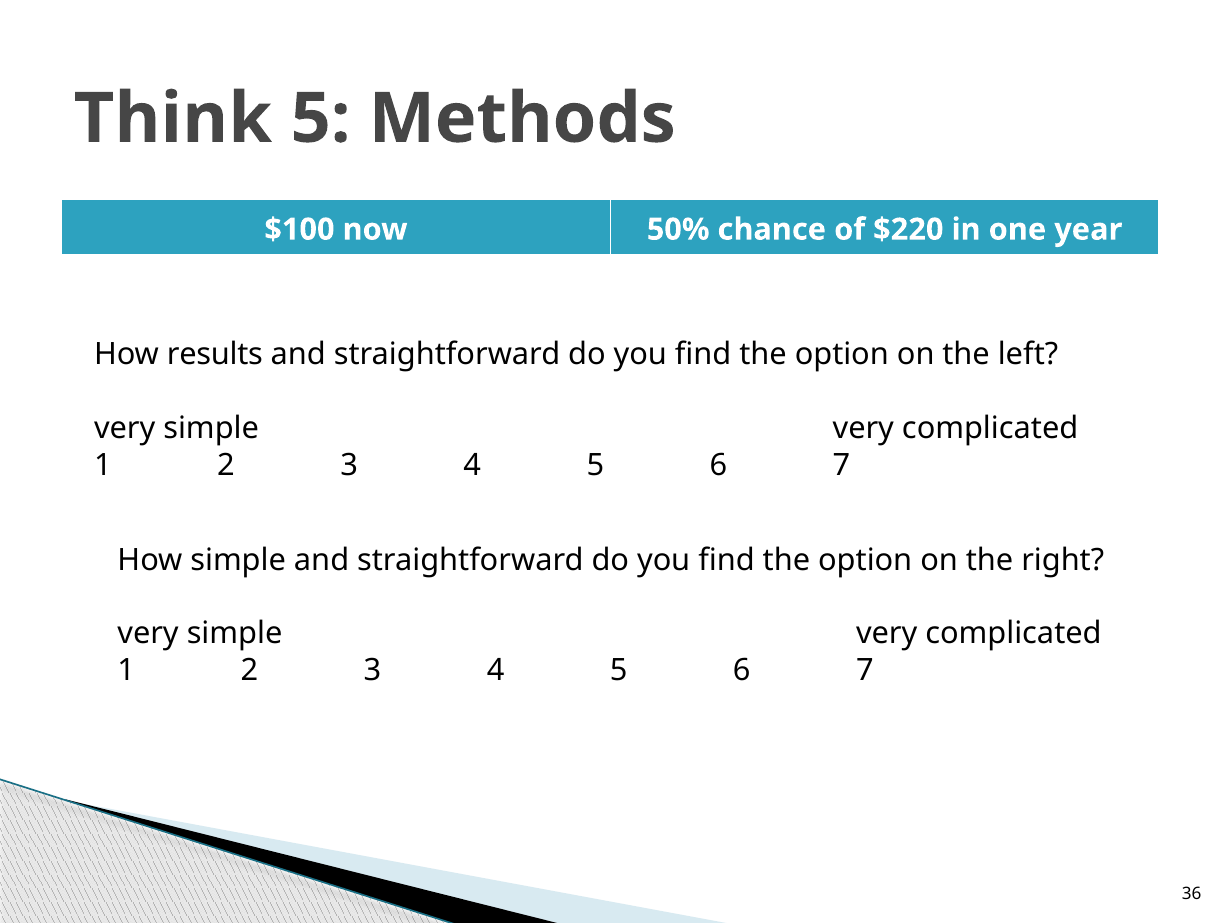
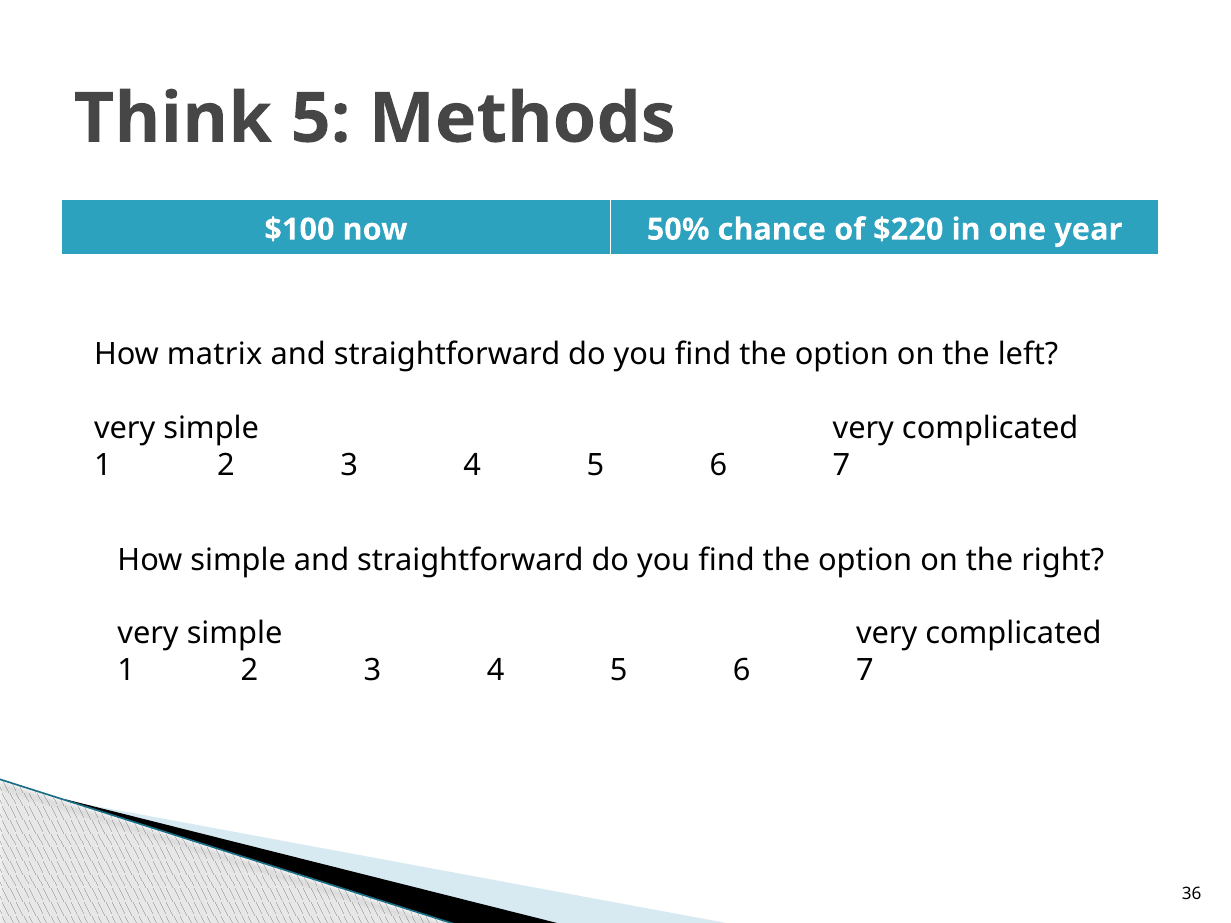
results: results -> matrix (215, 355)
